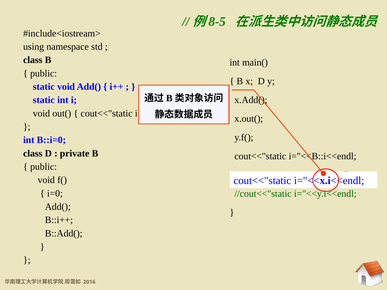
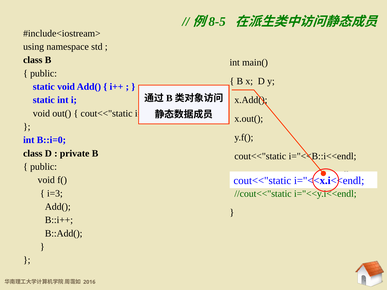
i=0: i=0 -> i=3 (55, 194)
